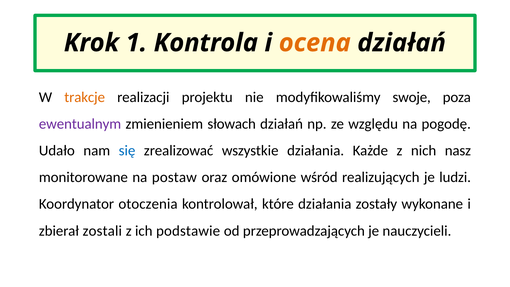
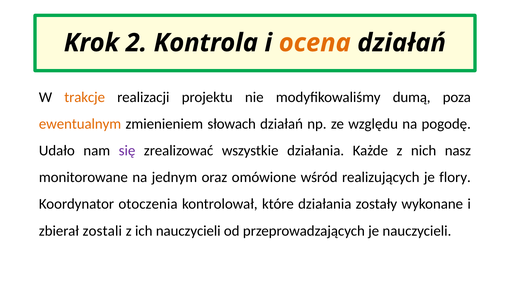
1: 1 -> 2 (136, 43)
swoje: swoje -> dumą (412, 97)
ewentualnym colour: purple -> orange (80, 124)
się colour: blue -> purple (127, 151)
postaw: postaw -> jednym (174, 177)
ludzi: ludzi -> flory (455, 177)
ich podstawie: podstawie -> nauczycieli (188, 231)
